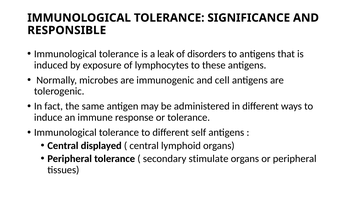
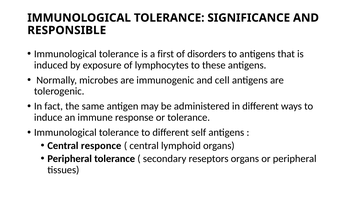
leak: leak -> first (166, 54)
displayed: displayed -> responce (101, 146)
stimulate: stimulate -> reseptors (209, 159)
